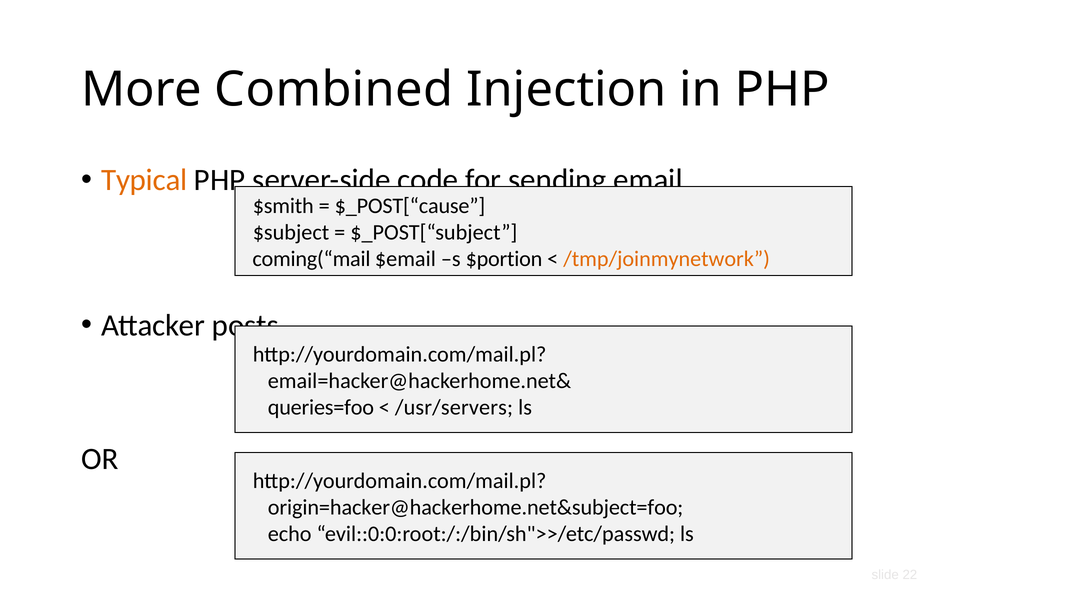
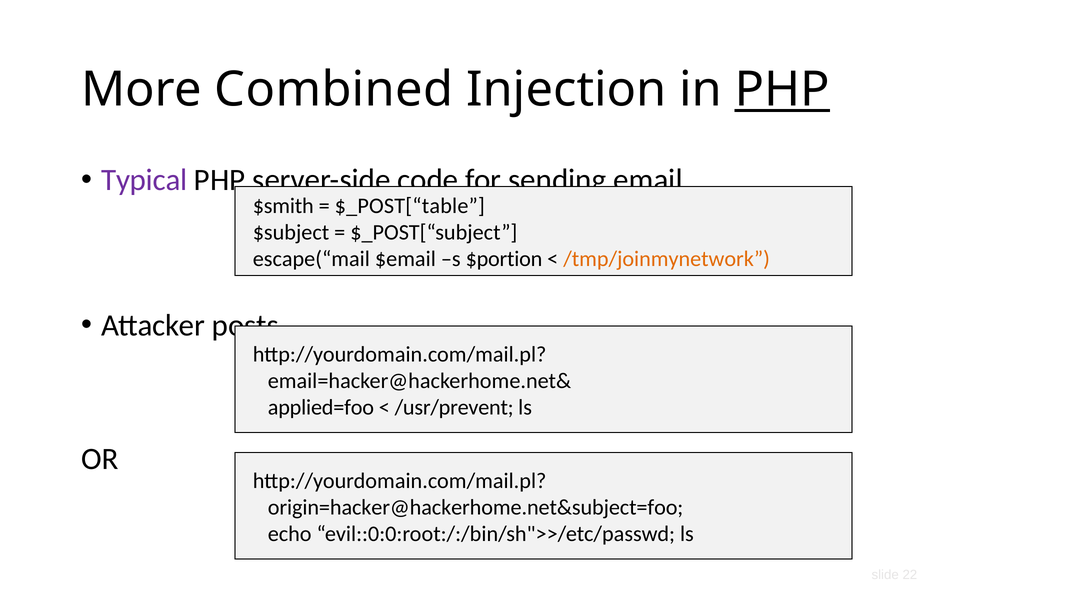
PHP underline: none -> present (782, 89)
Typical colour: orange -> purple (144, 180)
$_POST[“cause: $_POST[“cause -> $_POST[“table (410, 206)
coming(“mail: coming(“mail -> escape(“mail (311, 259)
queries=foo: queries=foo -> applied=foo (321, 408)
/usr/servers: /usr/servers -> /usr/prevent (454, 408)
